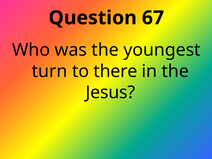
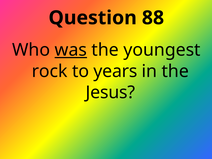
67: 67 -> 88 (153, 18)
was underline: none -> present (71, 50)
turn: turn -> rock (50, 71)
there: there -> years (115, 71)
